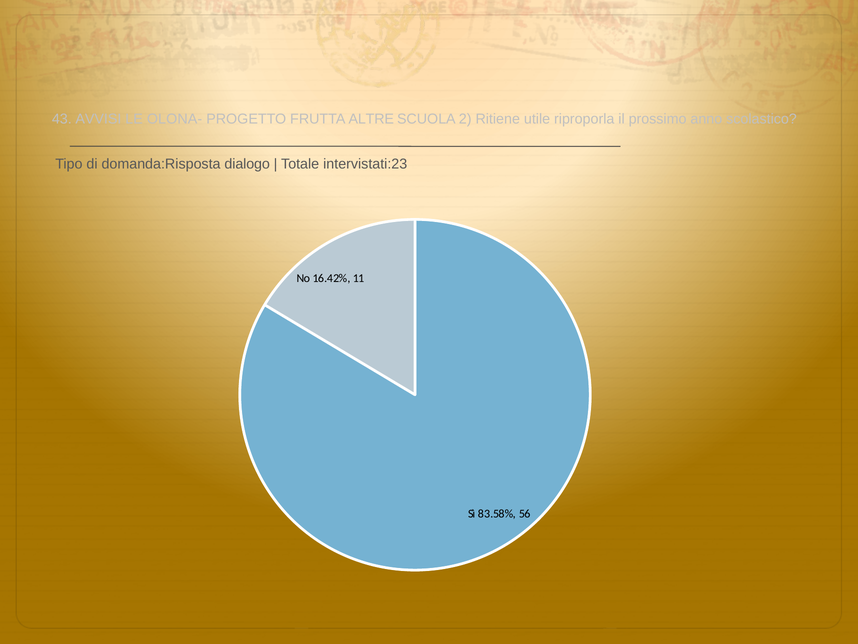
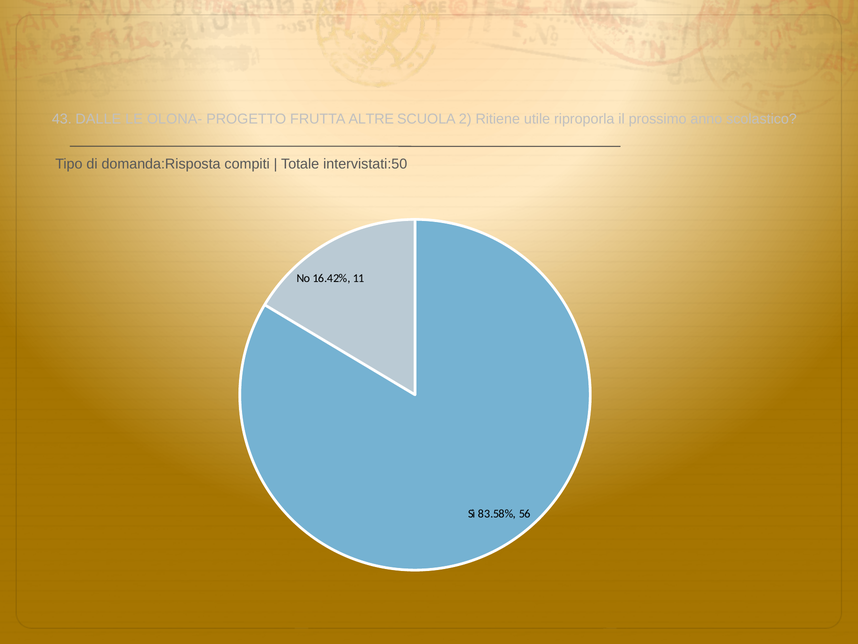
AVVISI: AVVISI -> DALLE (98, 119)
dialogo: dialogo -> compiti (247, 164)
intervistati:23: intervistati:23 -> intervistati:50 (365, 164)
